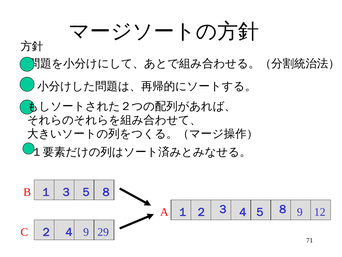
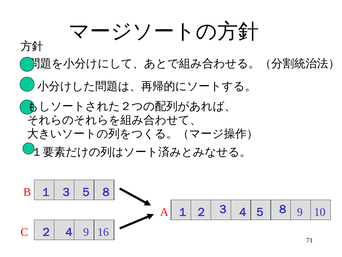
12: 12 -> 10 (320, 212)
29: 29 -> 16 (103, 232)
